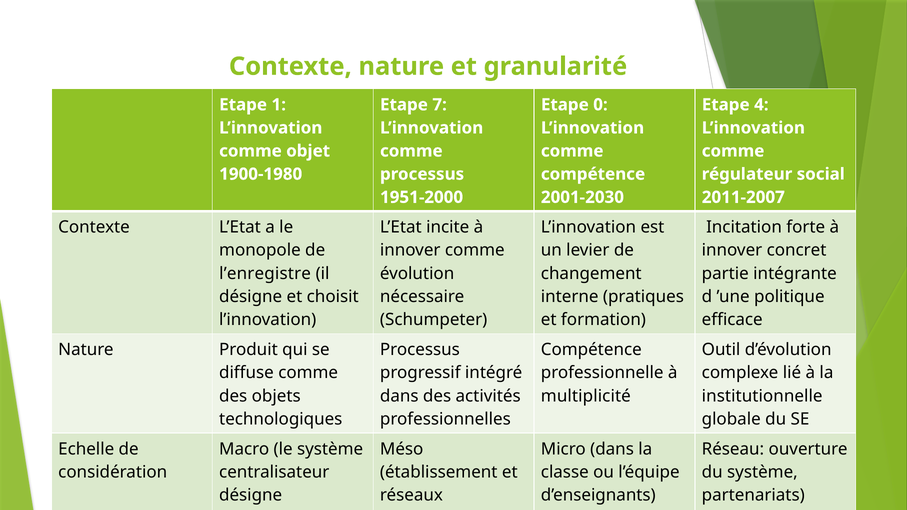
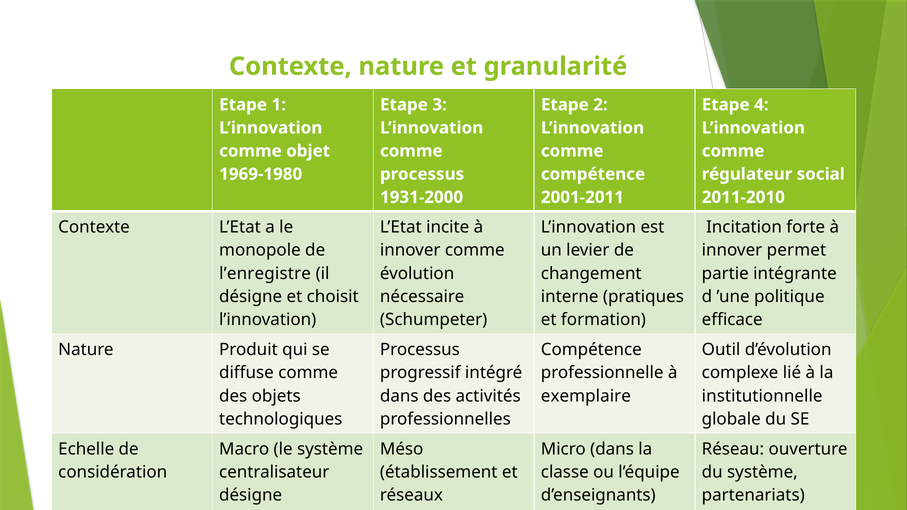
7: 7 -> 3 (440, 105)
0: 0 -> 2 (600, 105)
1900-1980: 1900-1980 -> 1969-1980 (261, 174)
1951-2000: 1951-2000 -> 1931-2000 (422, 197)
2001-2030: 2001-2030 -> 2001-2011 (582, 197)
2011-2007: 2011-2007 -> 2011-2010 (743, 197)
concret: concret -> permet (796, 250)
multiplicité: multiplicité -> exemplaire (586, 396)
